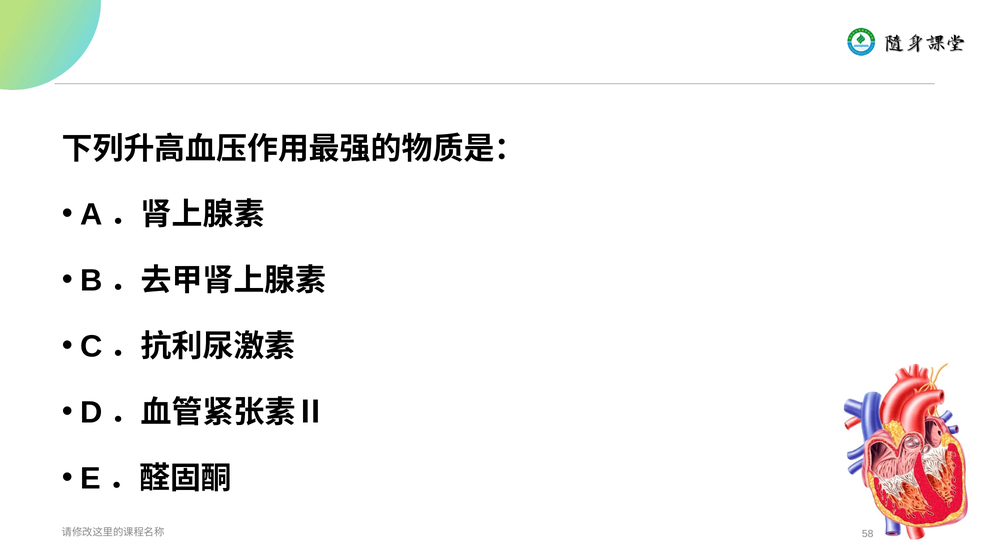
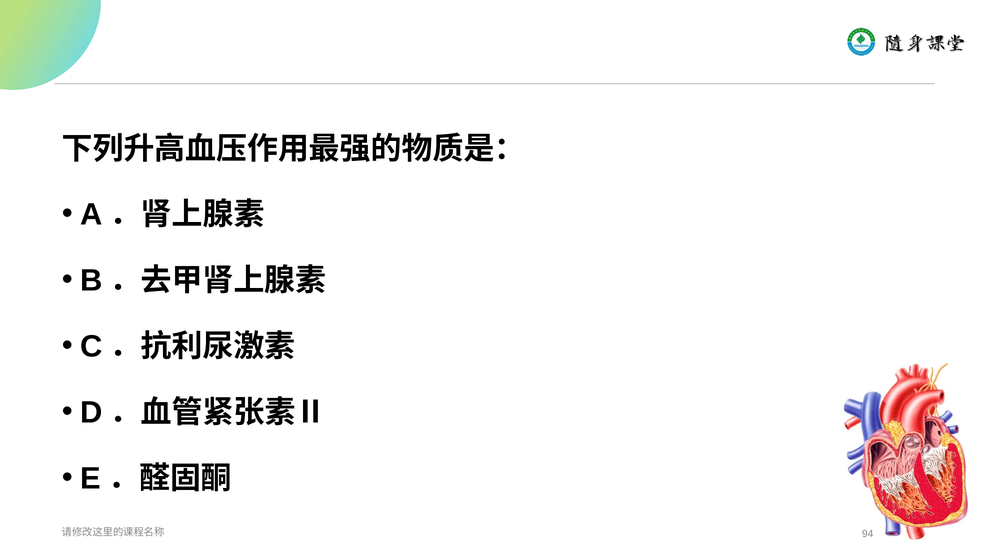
58: 58 -> 94 (868, 534)
